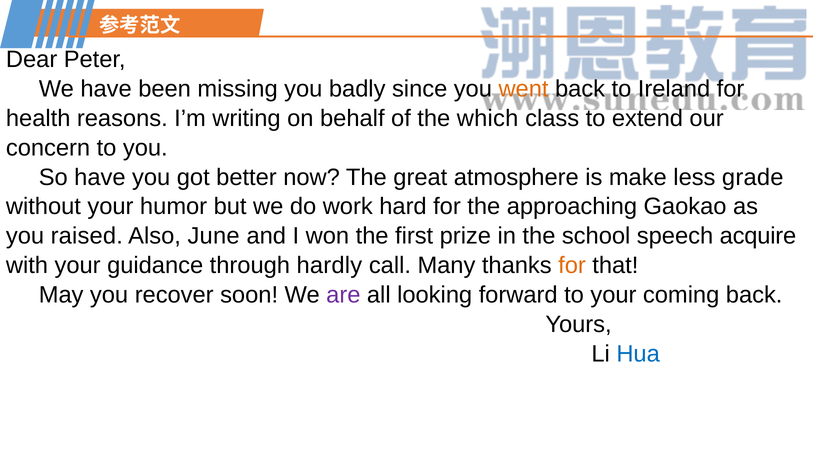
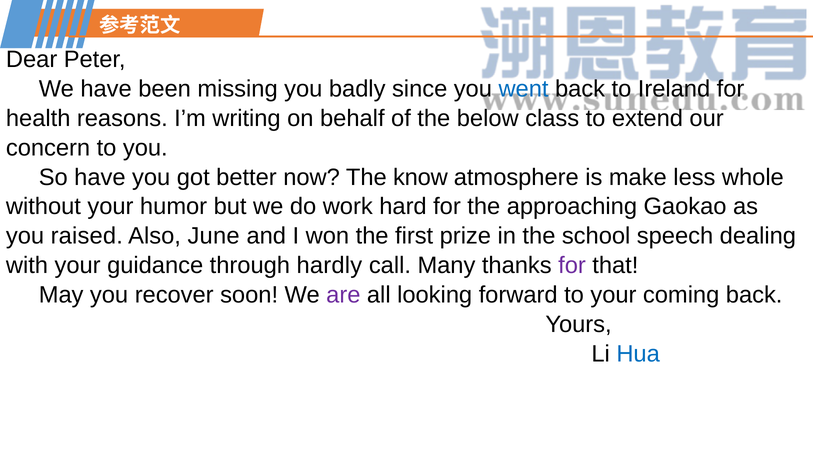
went colour: orange -> blue (524, 89)
which: which -> below (488, 118)
great: great -> know (420, 177)
grade: grade -> whole (753, 177)
acquire: acquire -> dealing (758, 236)
for colour: orange -> purple (572, 266)
